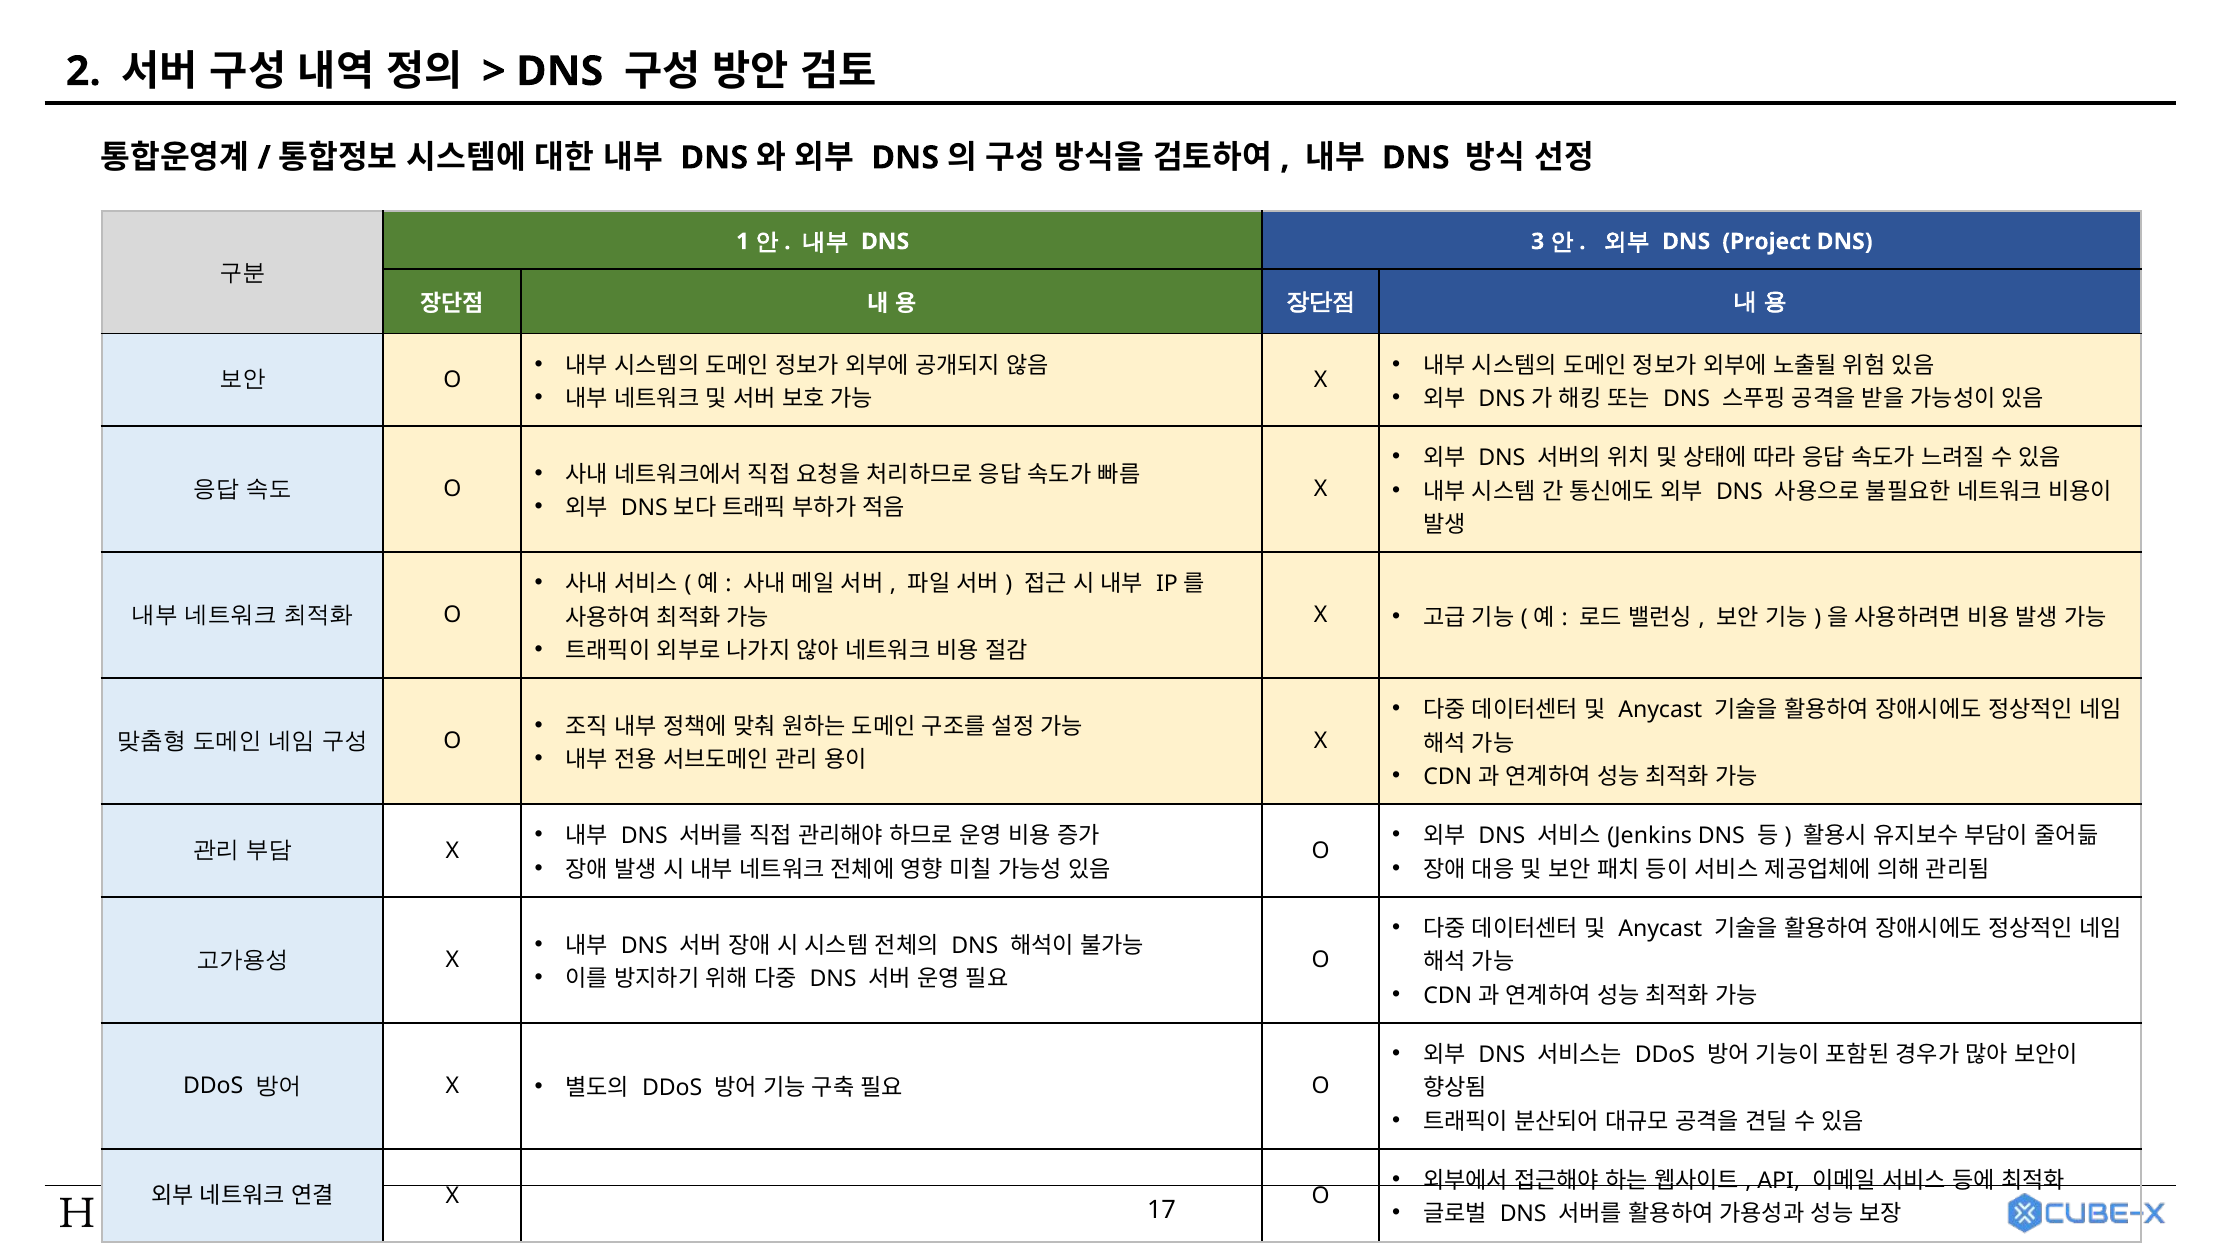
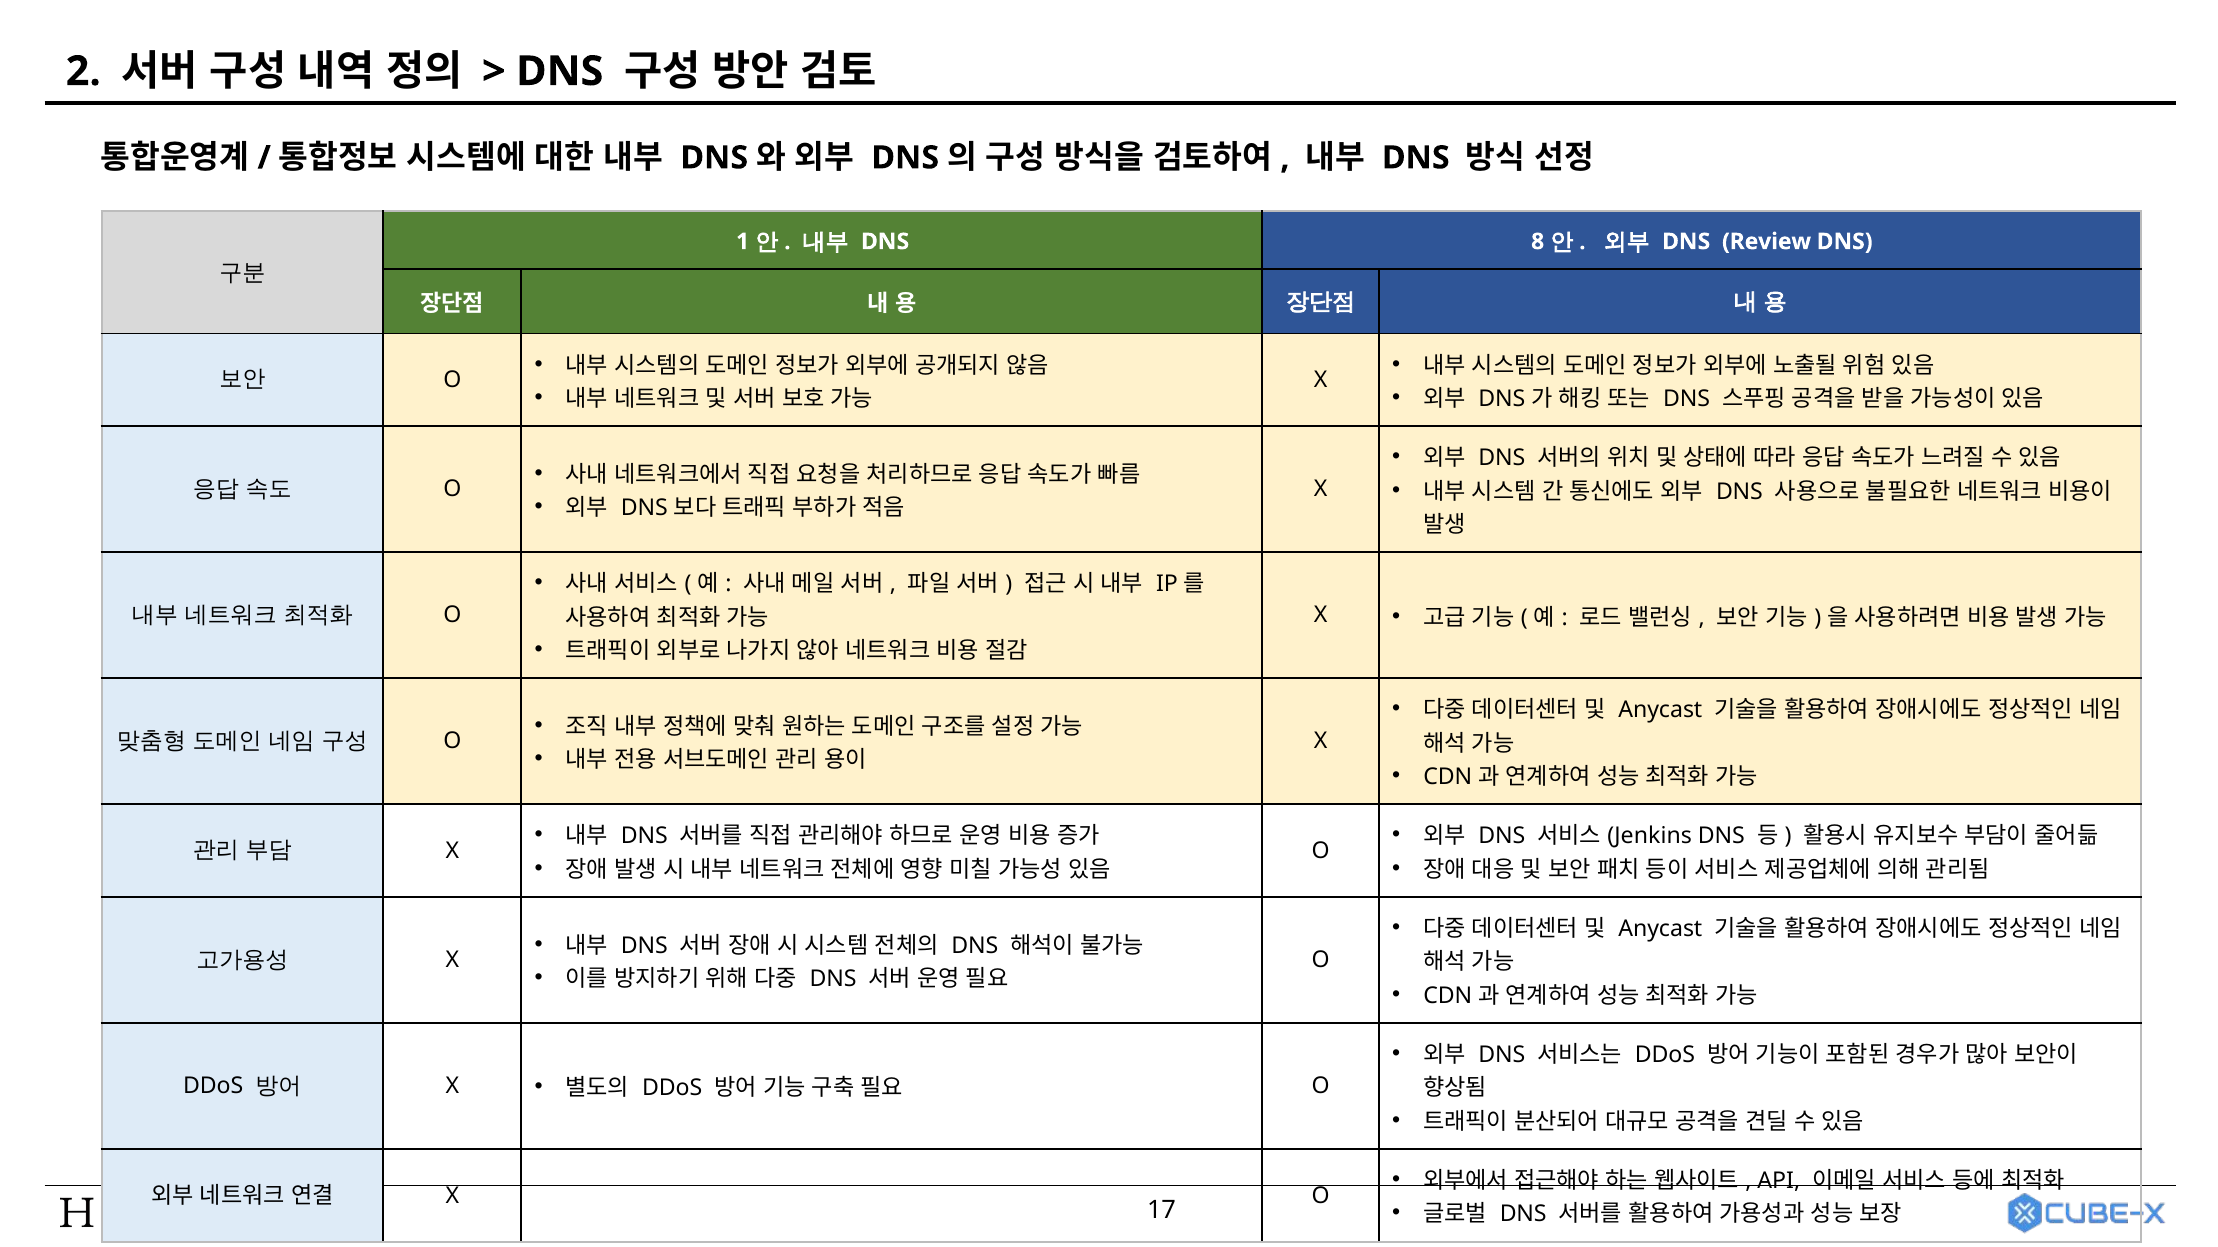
3: 3 -> 8 (1538, 242)
Project: Project -> Review (1767, 242)
